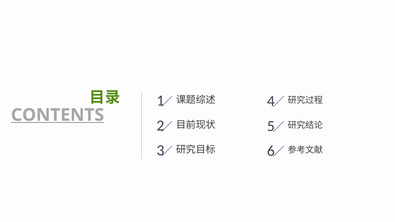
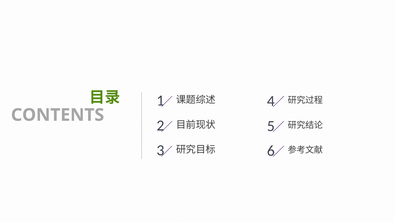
CONTENTS underline: present -> none (58, 115)
